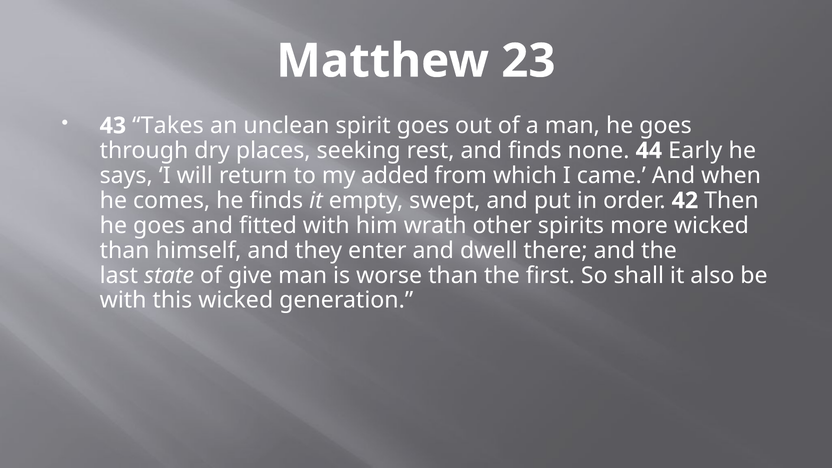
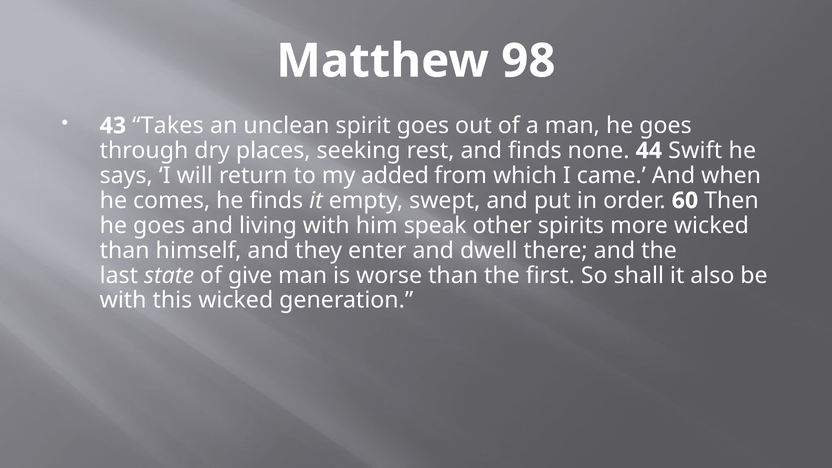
23: 23 -> 98 (528, 61)
Early: Early -> Swift (695, 151)
42: 42 -> 60 (685, 201)
fitted: fitted -> living (268, 225)
wrath: wrath -> speak (435, 225)
